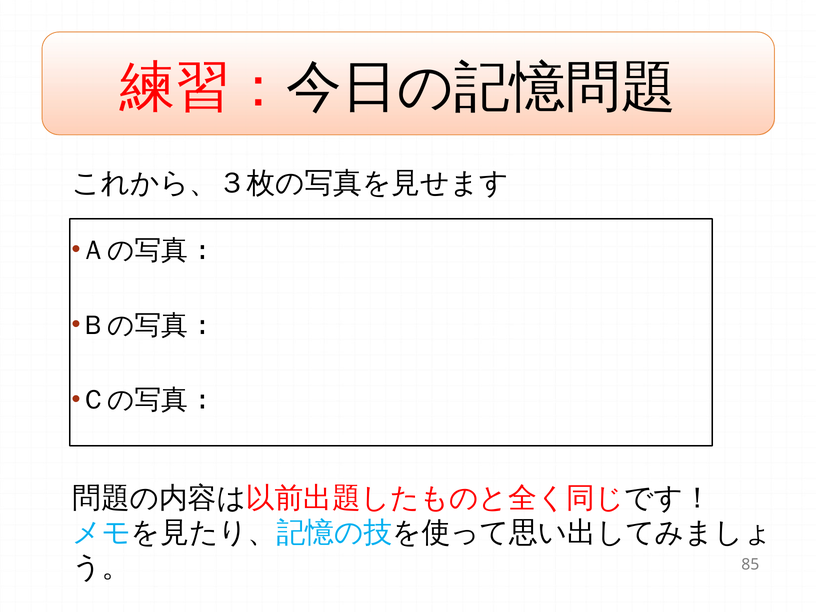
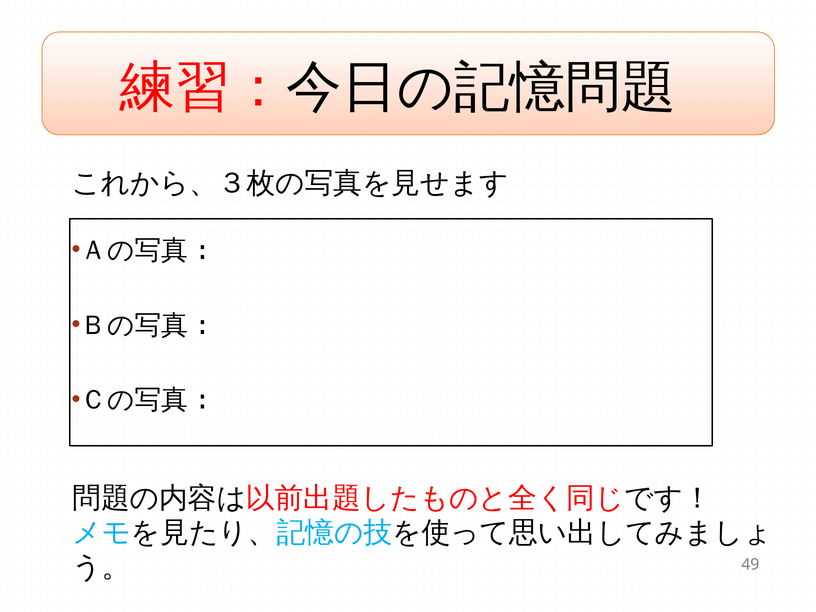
85: 85 -> 49 (750, 565)
